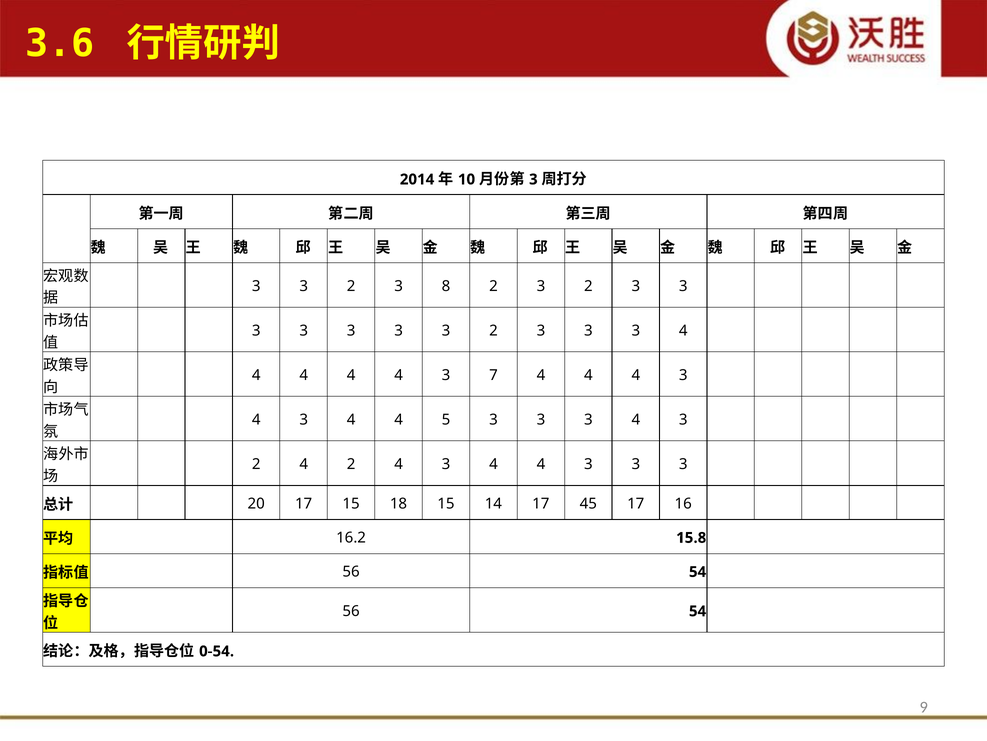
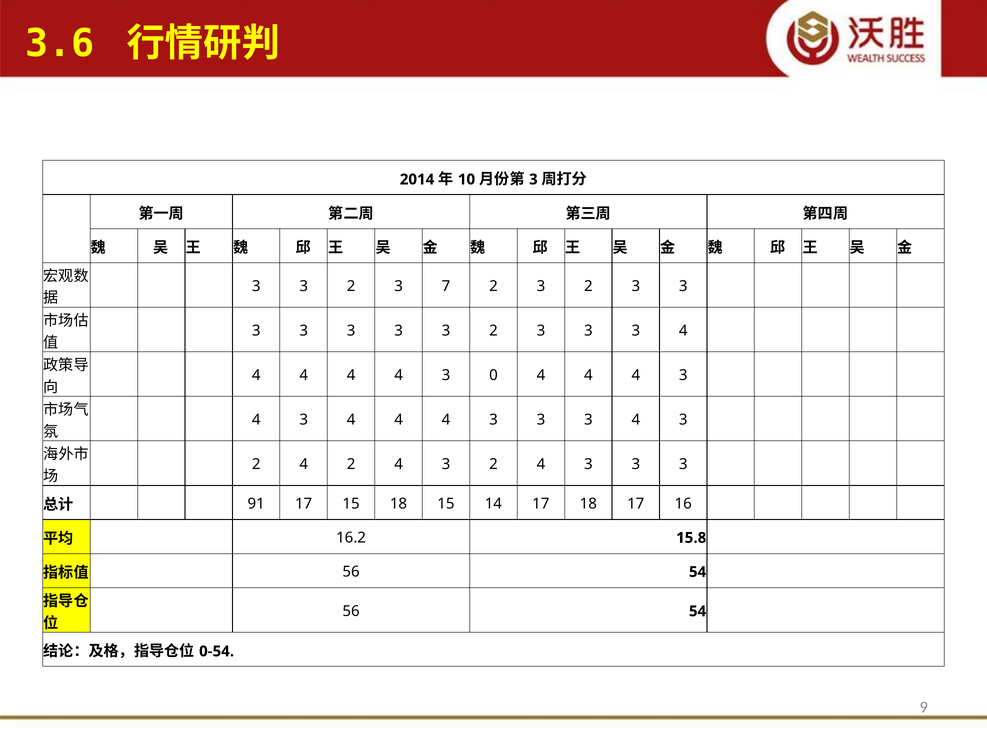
8: 8 -> 7 (446, 286)
7: 7 -> 0 (493, 375)
3 4 4 5: 5 -> 4 (446, 419)
2 4 3 4: 4 -> 2 (493, 464)
20: 20 -> 91 (256, 503)
17 45: 45 -> 18 (588, 503)
